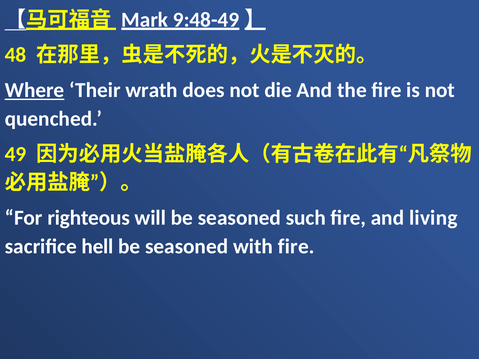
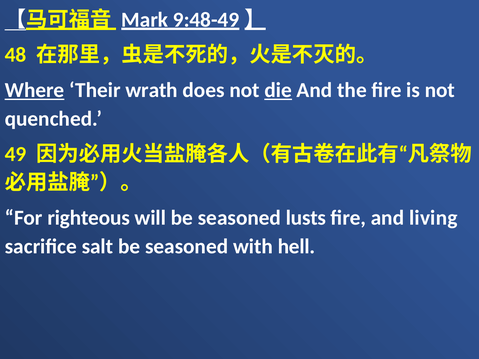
die underline: none -> present (278, 90)
such: such -> lusts (306, 218)
hell: hell -> salt (97, 247)
with fire: fire -> hell (296, 247)
